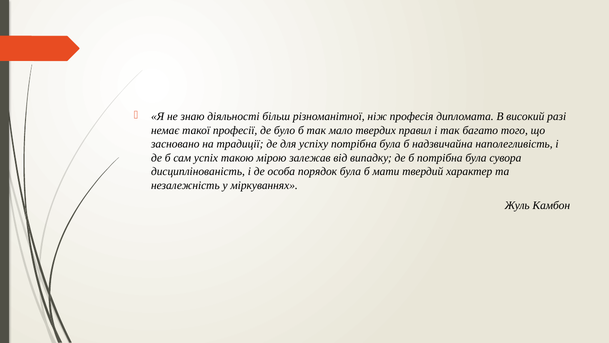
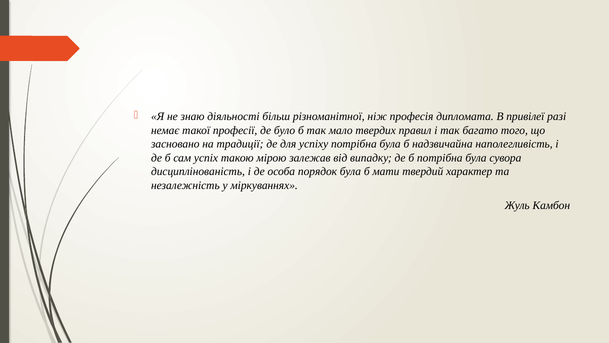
високий: високий -> привілеї (525, 117)
